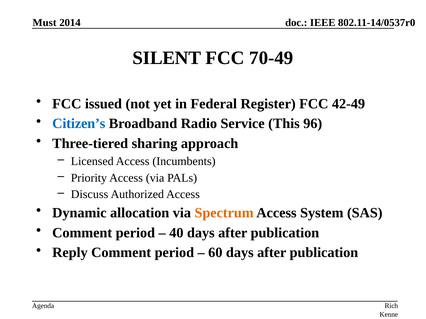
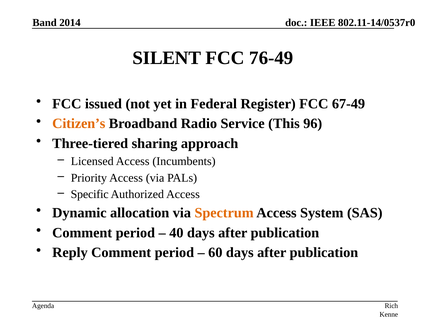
Must: Must -> Band (45, 23)
70-49: 70-49 -> 76-49 (271, 58)
42-49: 42-49 -> 67-49 (349, 104)
Citizen’s colour: blue -> orange (79, 124)
Discuss: Discuss -> Specific (90, 195)
